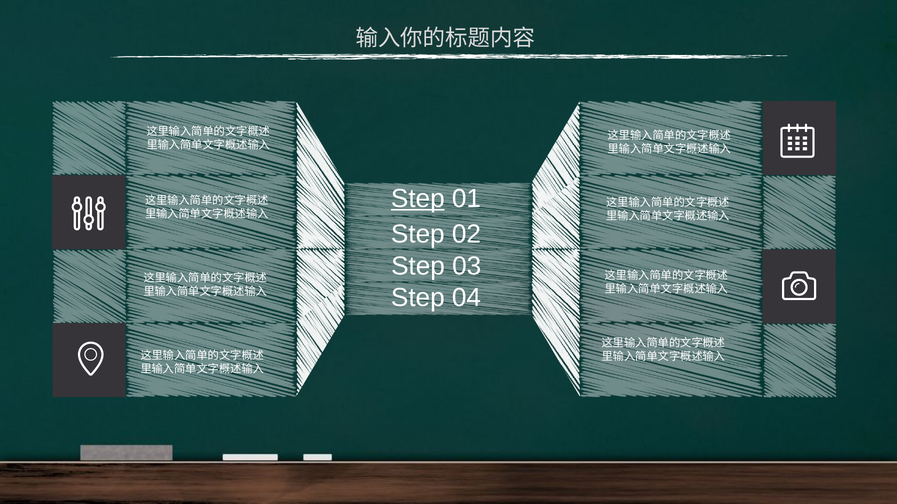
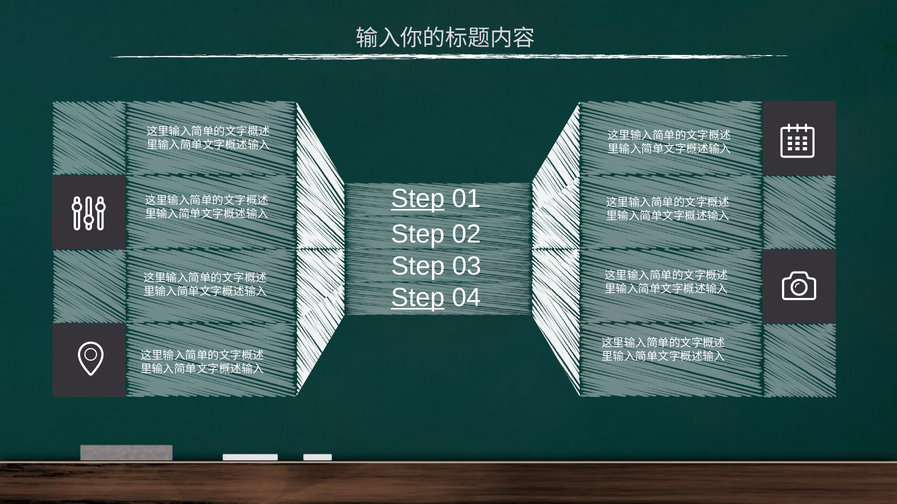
Step underline: none -> present (418, 298)
